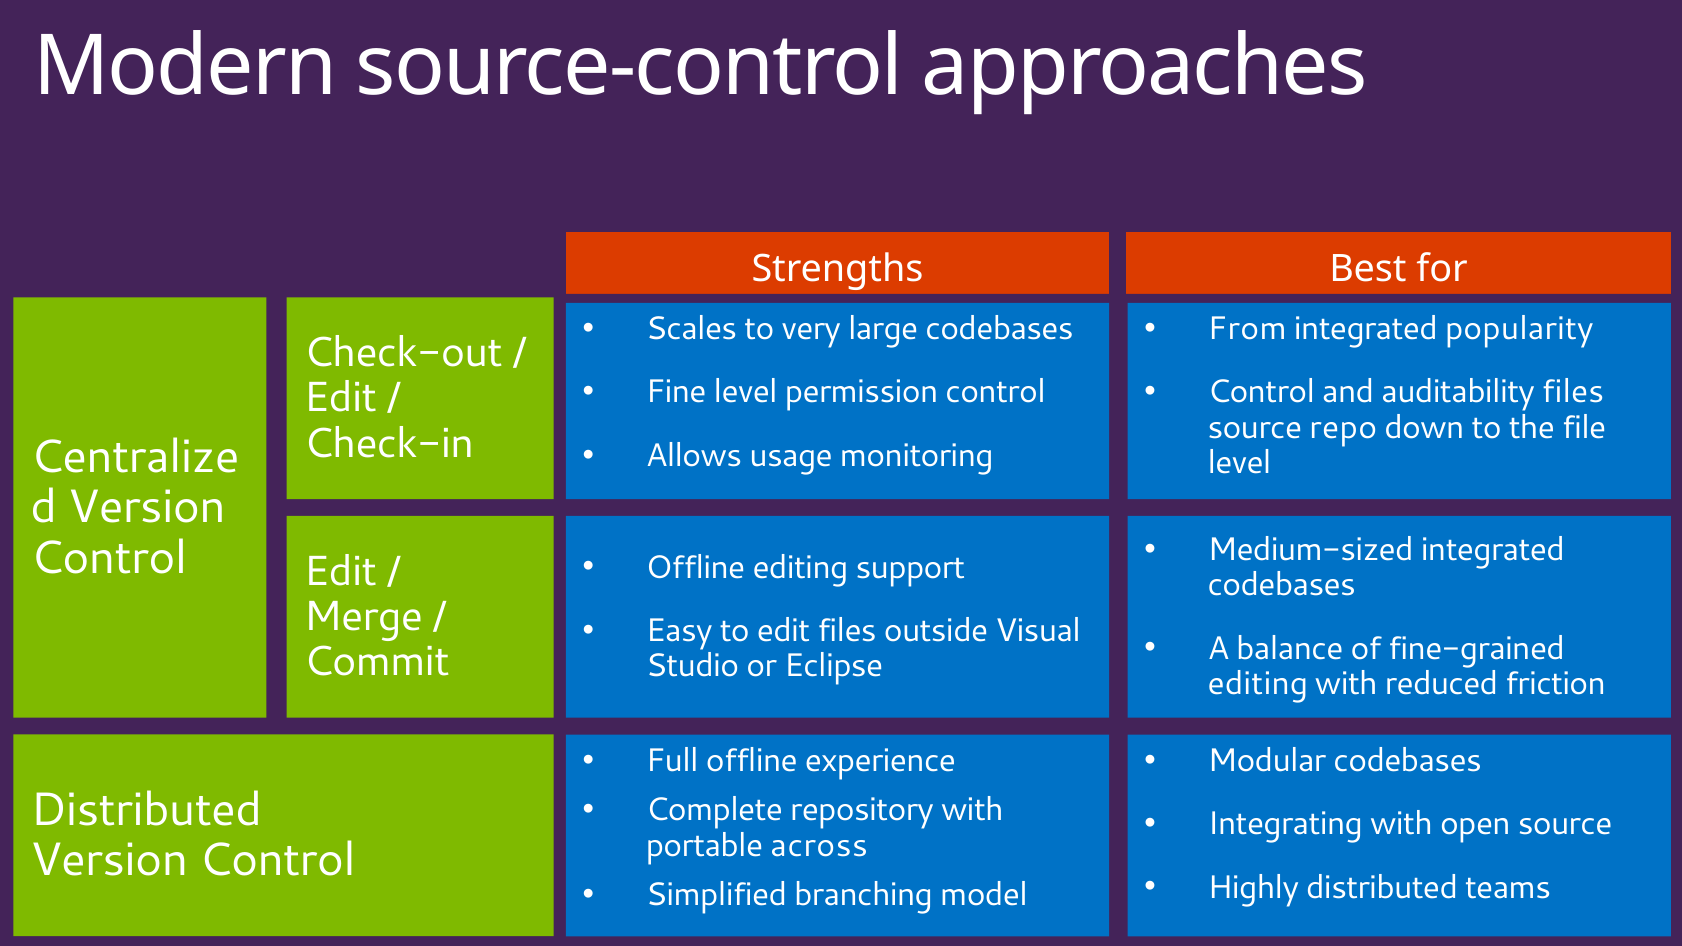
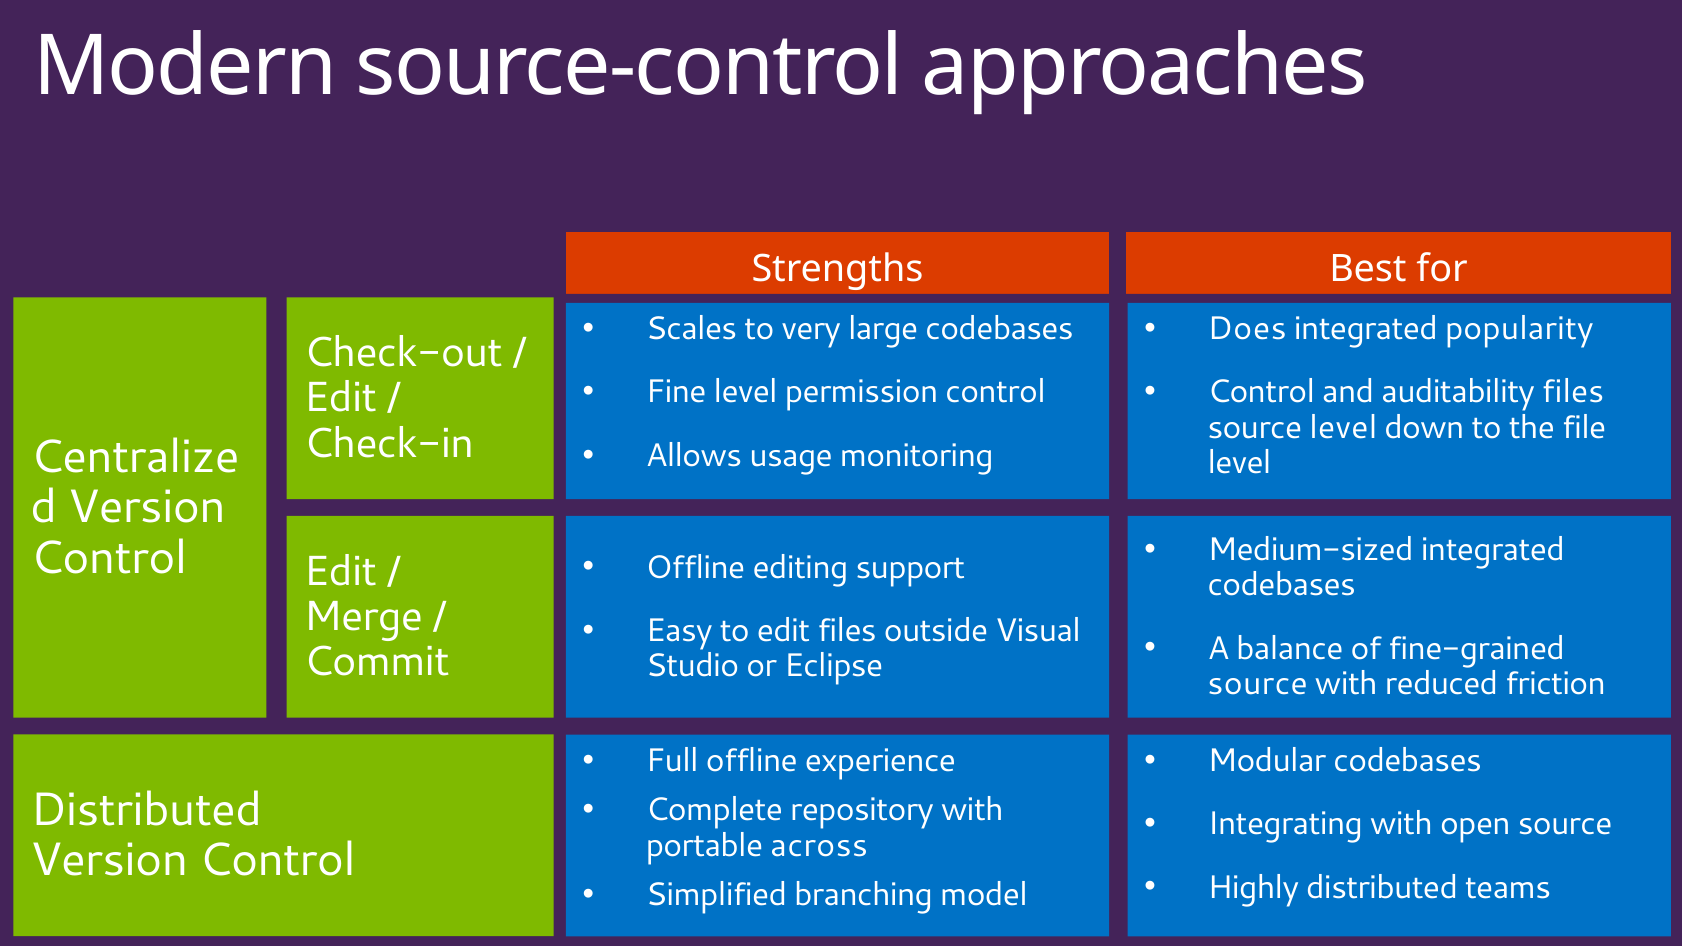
From: From -> Does (1247, 329)
source repo: repo -> level (1343, 427)
editing: editing -> source (1258, 684)
